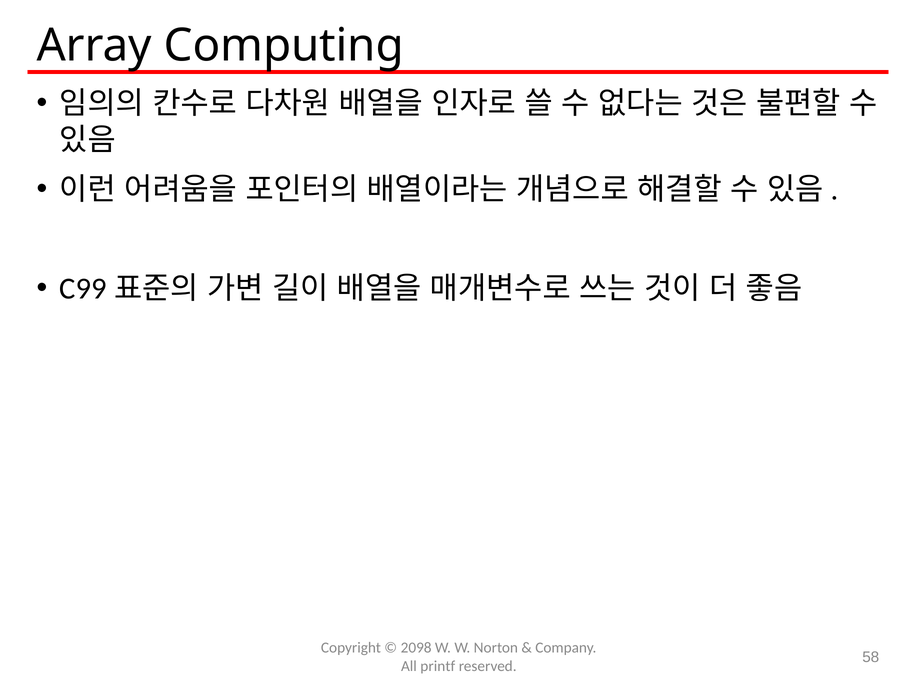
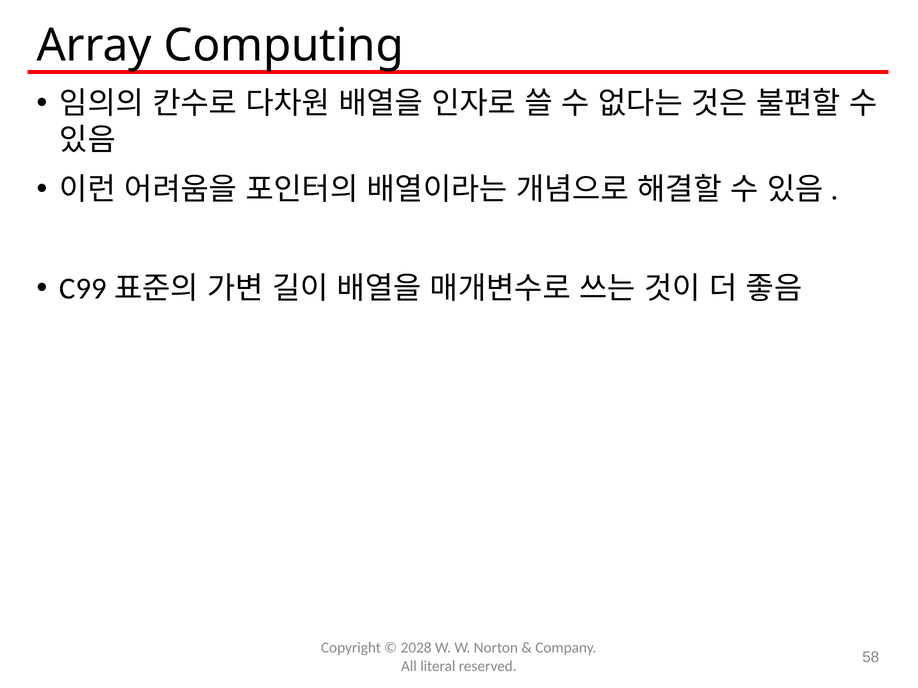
2098: 2098 -> 2028 (416, 648)
printf: printf -> literal (438, 667)
